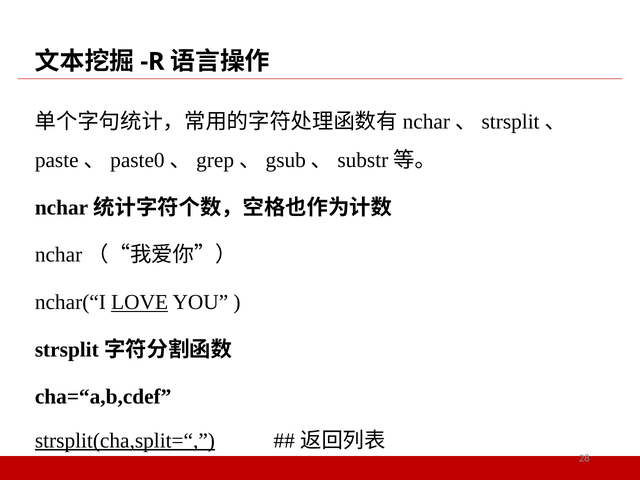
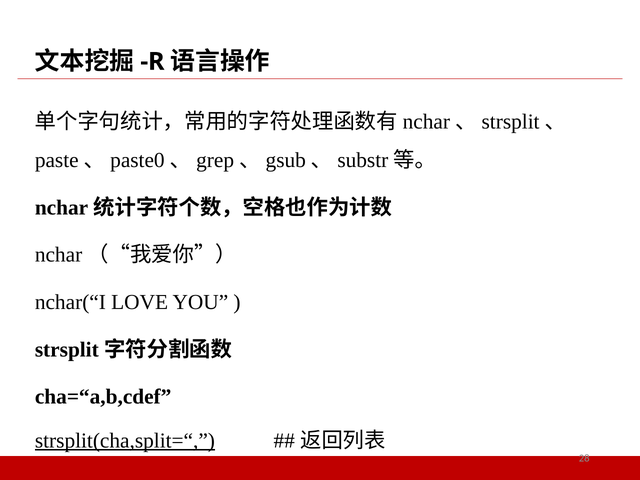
LOVE underline: present -> none (140, 302)
